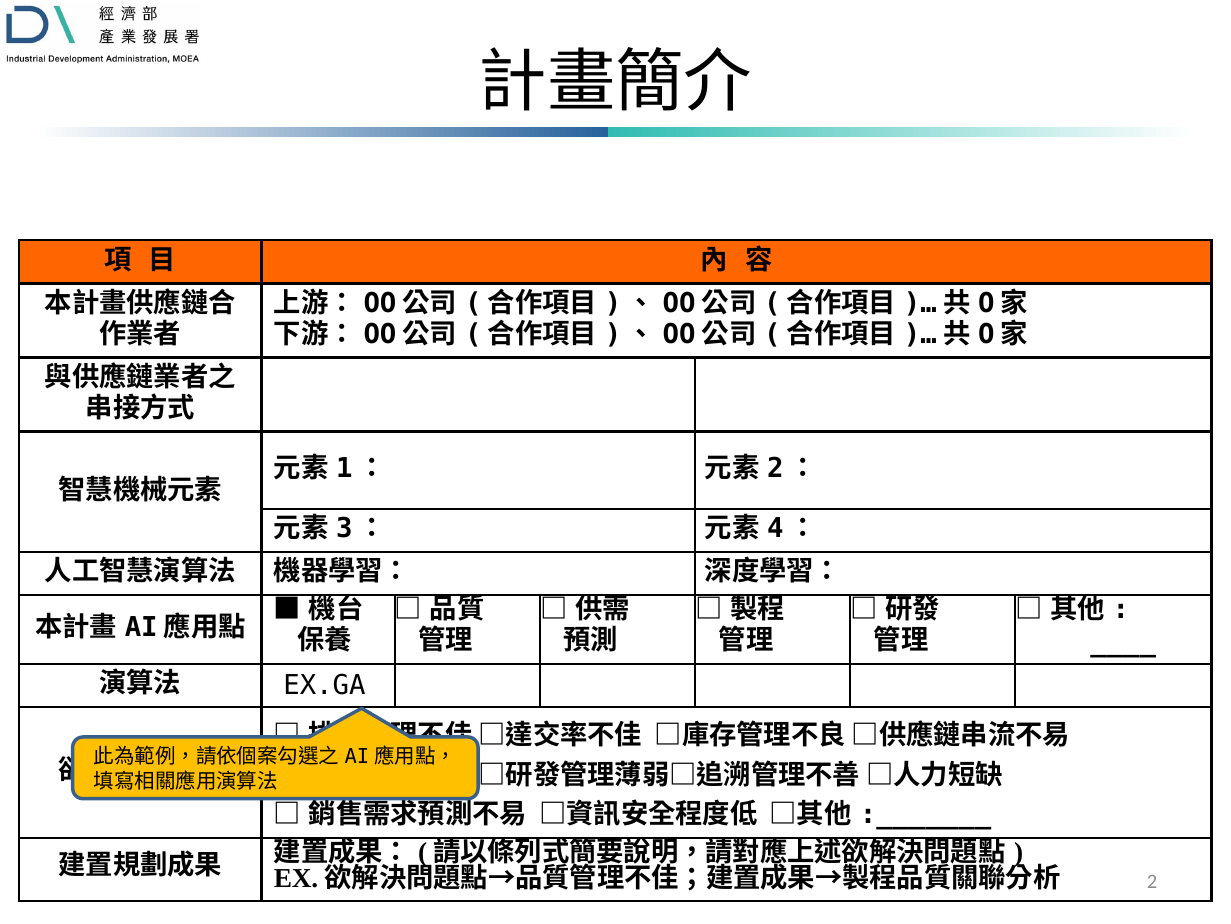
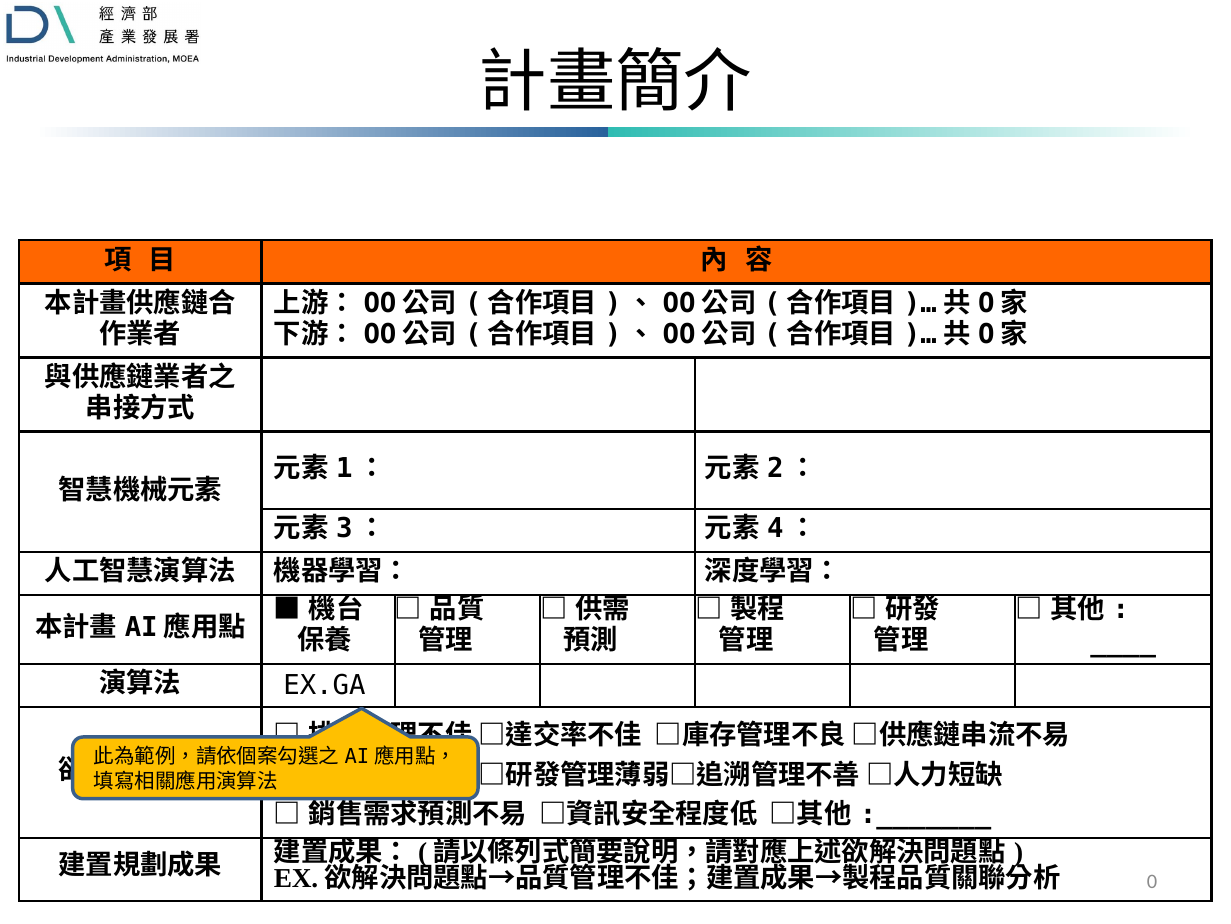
2: 2 -> 0 (1152, 881)
